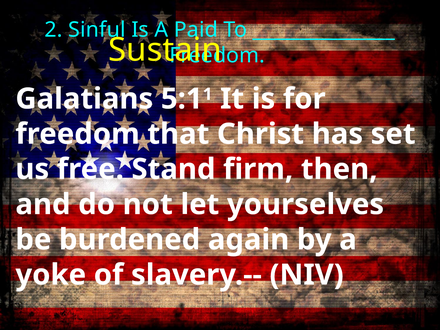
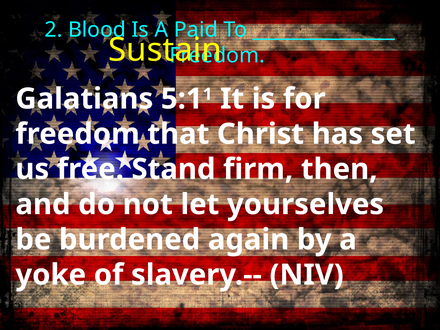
Sinful: Sinful -> Blood (97, 30)
